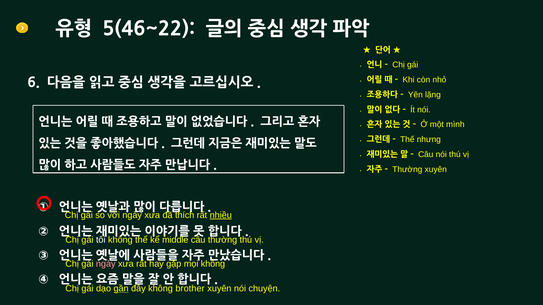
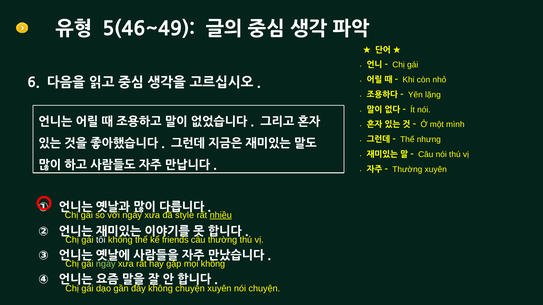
5(46~22: 5(46~22 -> 5(46~49 (149, 29)
thích: thích -> style (185, 215)
middle: middle -> friends (175, 240)
ngày colour: pink -> light green (106, 264)
gần underline: present -> none (121, 289)
không brother: brother -> chuyện (190, 289)
